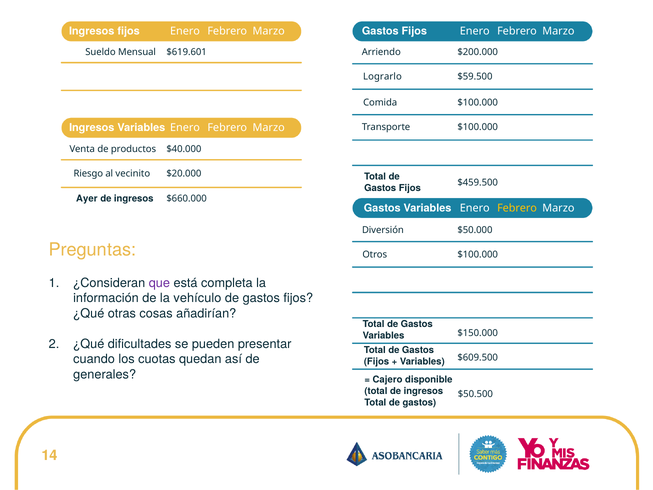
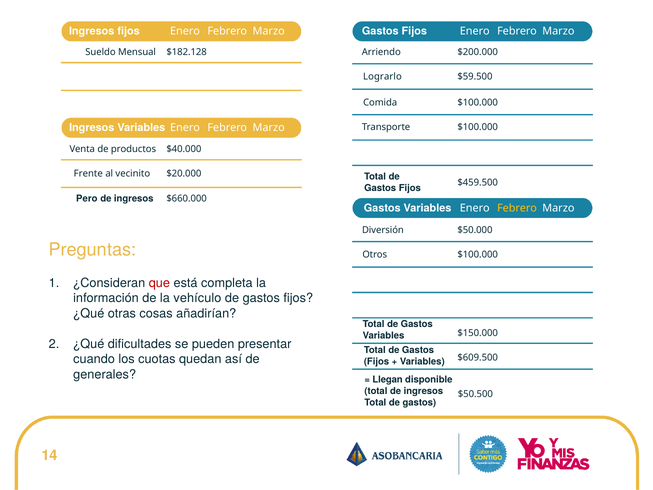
$619.601: $619.601 -> $182.128 (187, 52)
Riesgo: Riesgo -> Frente (88, 174)
Ayer: Ayer -> Pero (87, 198)
que colour: purple -> red (159, 283)
Cajero: Cajero -> Llegan (388, 379)
